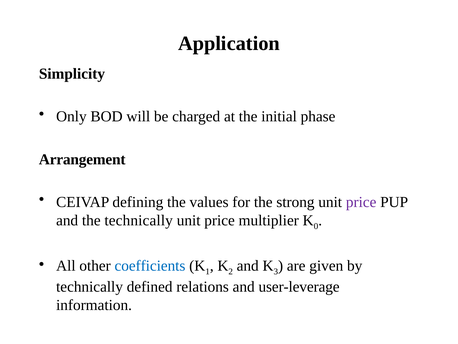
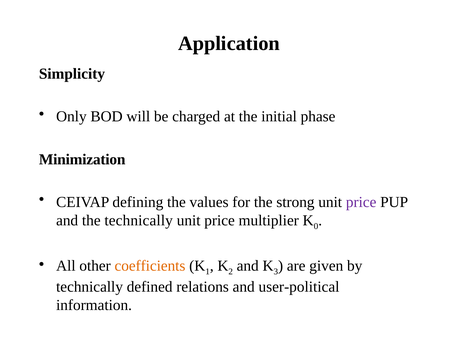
Arrangement: Arrangement -> Minimization (82, 159)
coefficients colour: blue -> orange (150, 265)
user-leverage: user-leverage -> user-political (299, 286)
